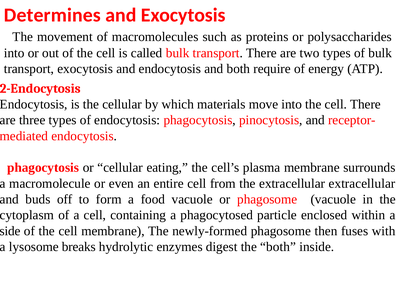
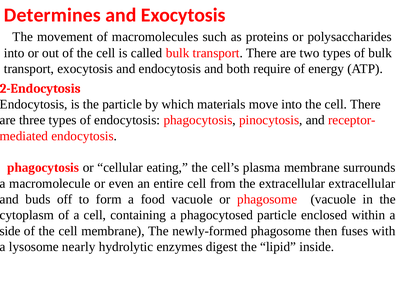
the cellular: cellular -> particle (122, 104)
breaks: breaks -> nearly (79, 247)
the both: both -> lipid (278, 247)
